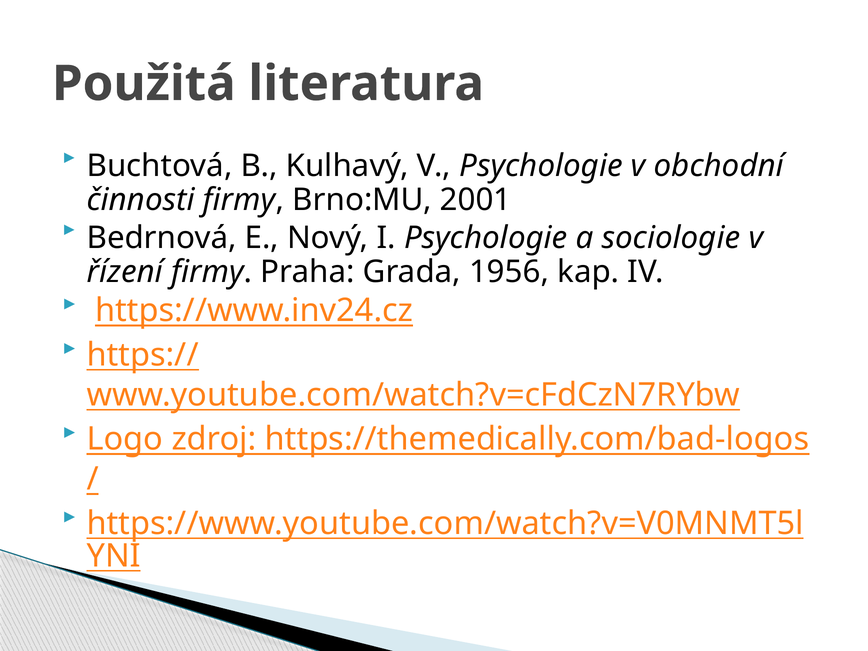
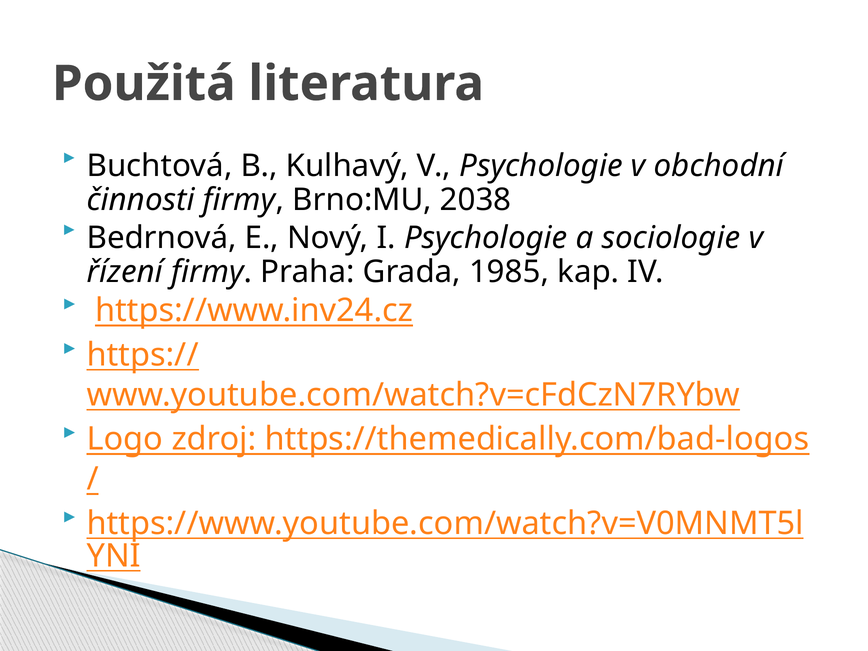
2001: 2001 -> 2038 (476, 200)
1956: 1956 -> 1985 (509, 272)
